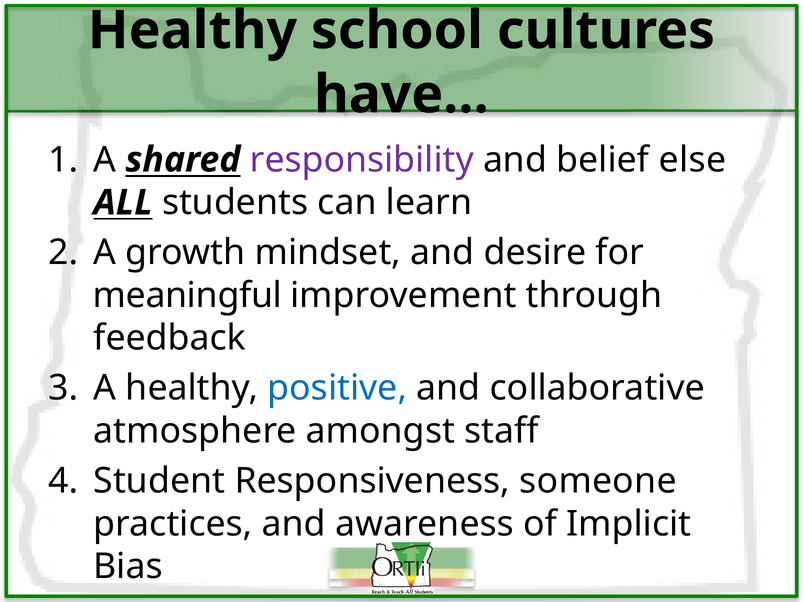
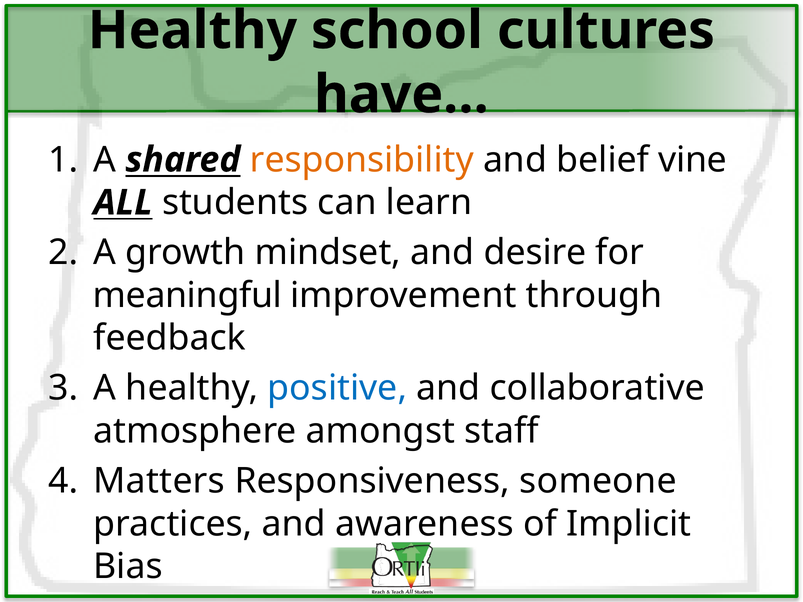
responsibility colour: purple -> orange (362, 160)
else: else -> vine (693, 160)
Student: Student -> Matters (159, 481)
